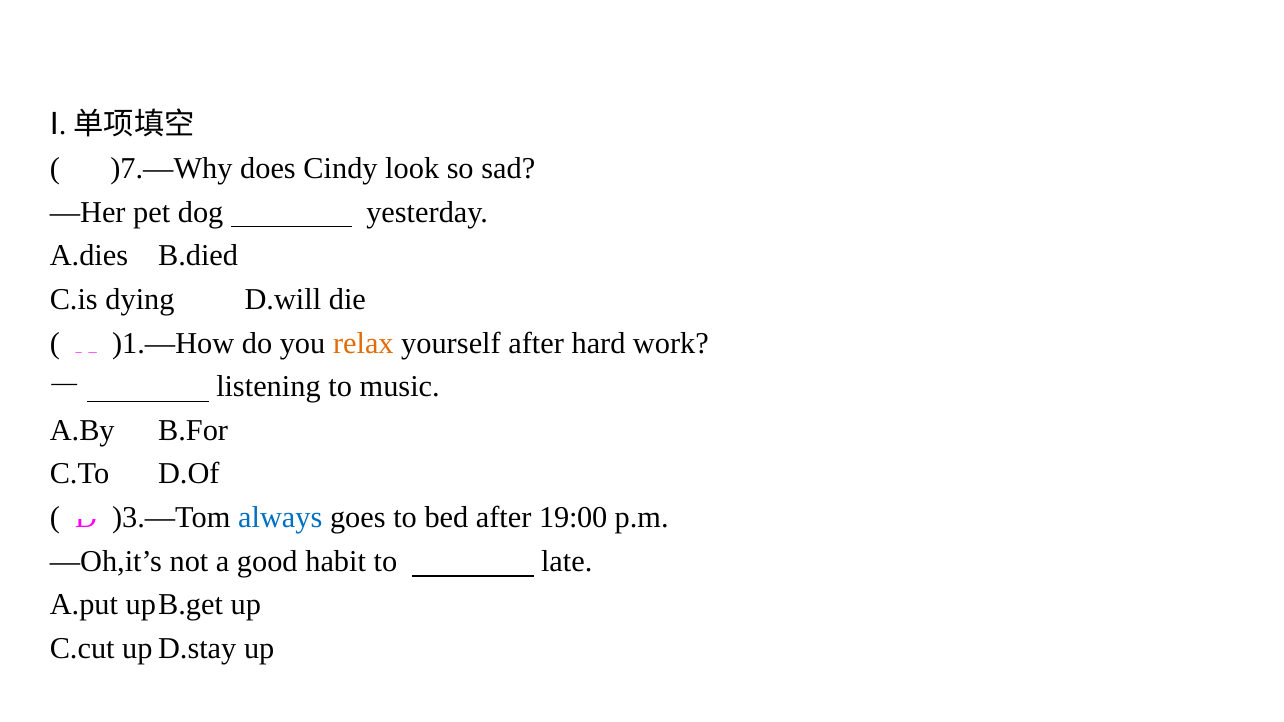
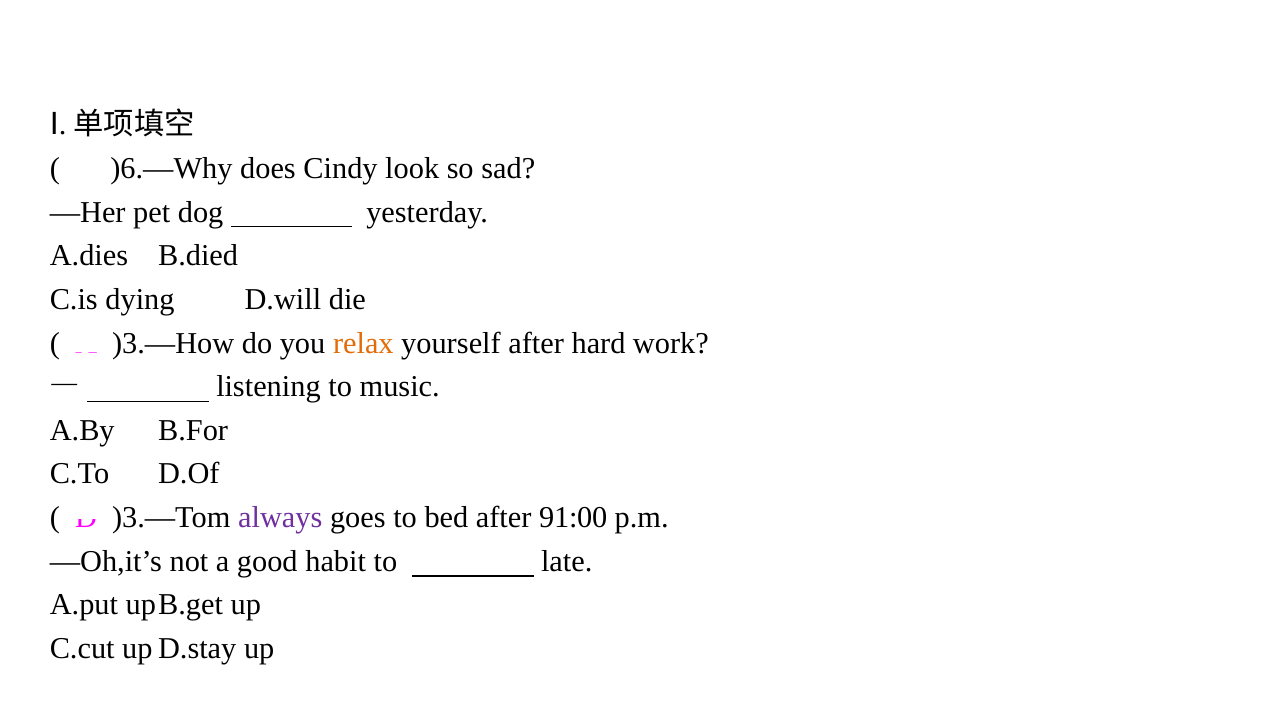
)7.—Why: )7.—Why -> )6.—Why (171, 168)
)1.—How: )1.—How -> )3.—How (173, 343)
always colour: blue -> purple (280, 518)
19:00: 19:00 -> 91:00 (573, 518)
